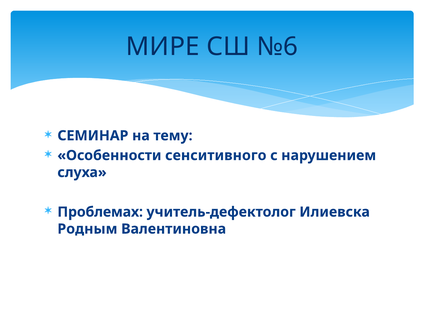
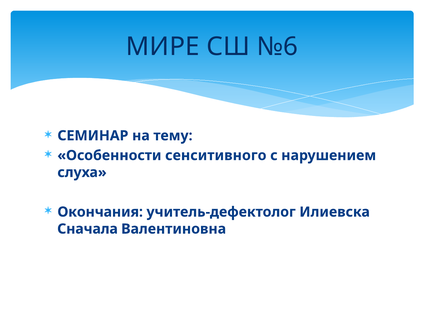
Проблемах: Проблемах -> Окончания (100, 212)
Родным: Родным -> Сначала (88, 229)
